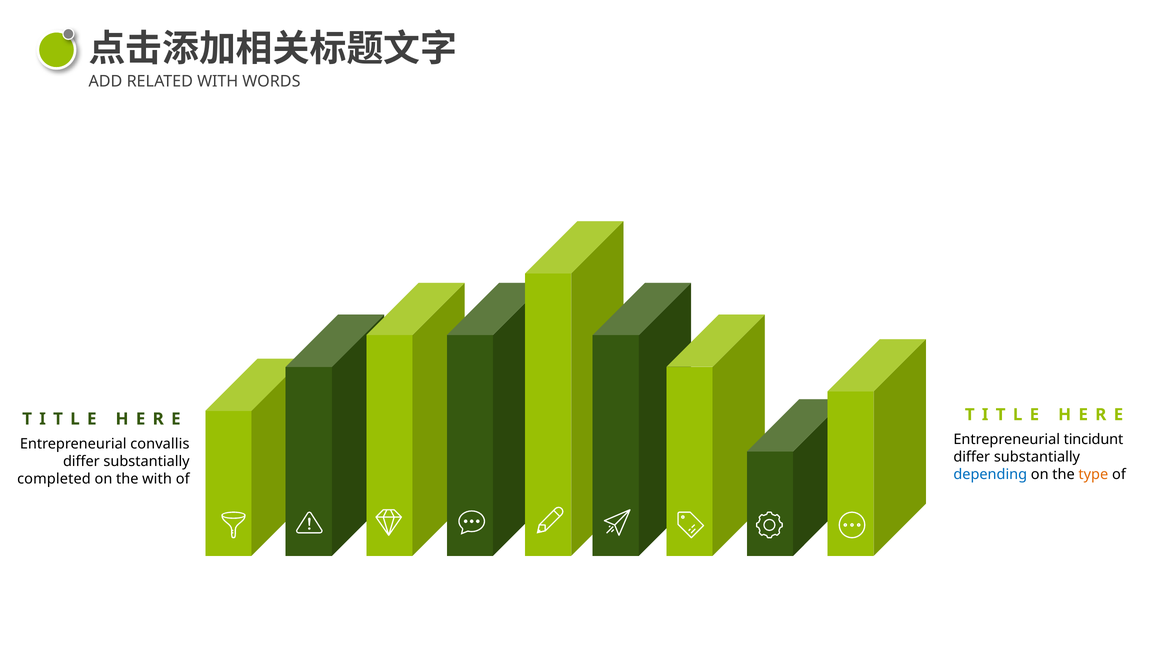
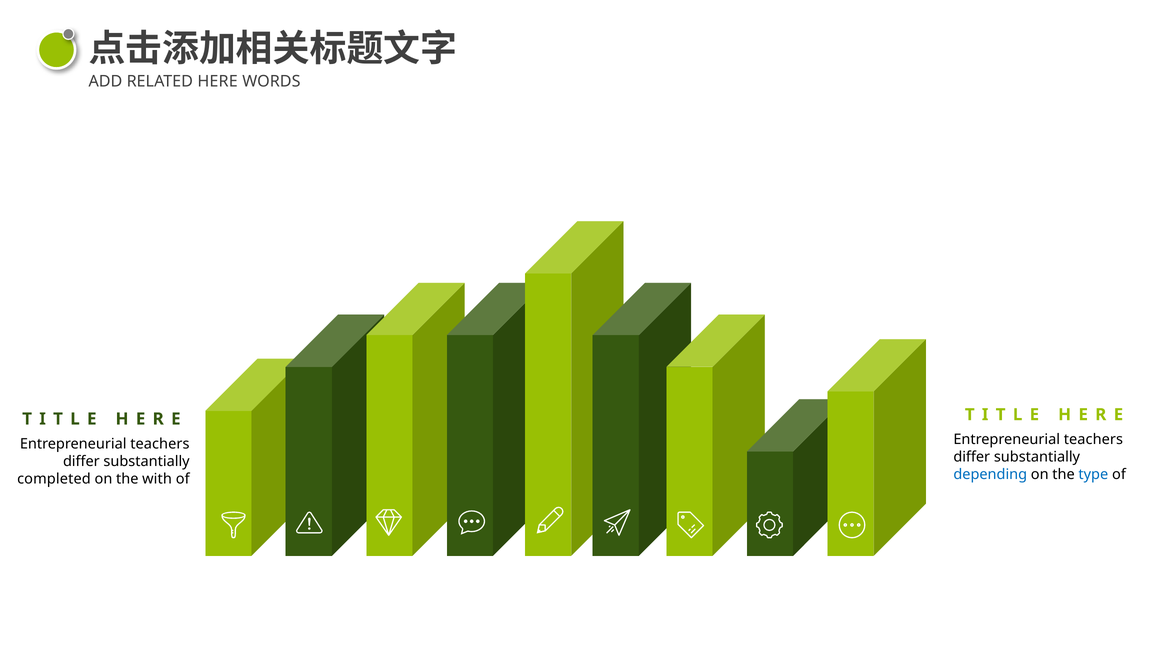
RELATED WITH: WITH -> HERE (218, 81)
tincidunt: tincidunt -> teachers (1093, 440)
convallis: convallis -> teachers (160, 444)
type colour: orange -> blue (1093, 474)
